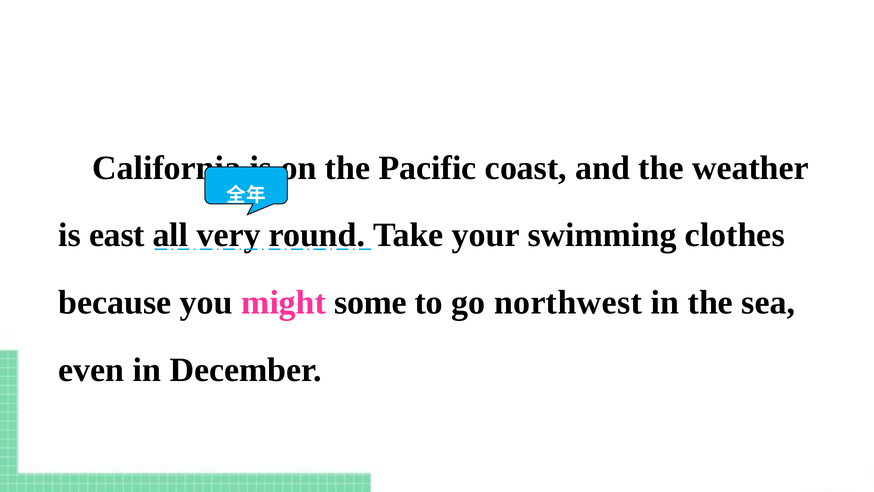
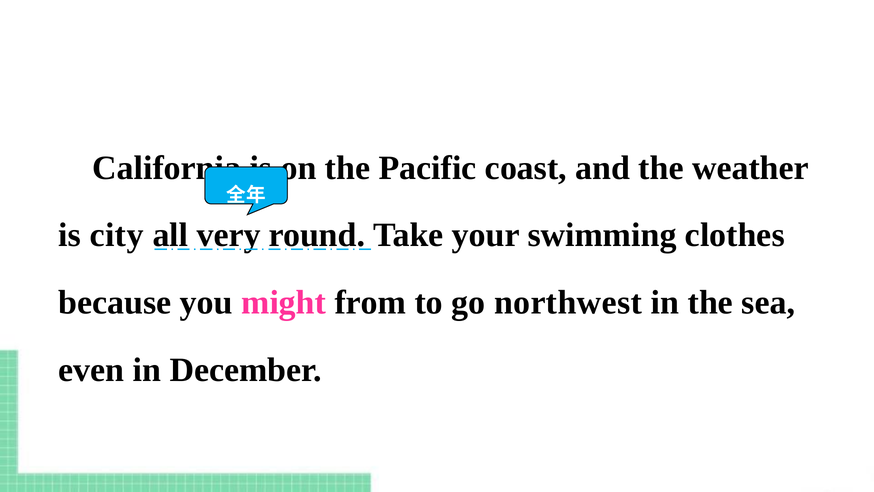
east: east -> city (117, 235)
some: some -> from (370, 302)
